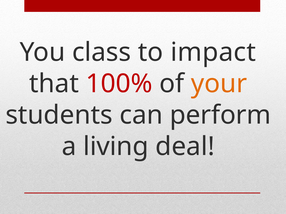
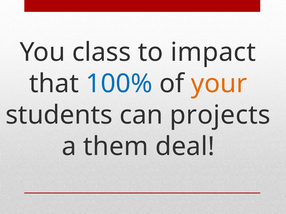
100% colour: red -> blue (119, 84)
perform: perform -> projects (220, 115)
living: living -> them (116, 147)
